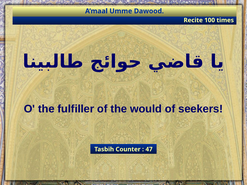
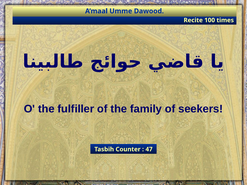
would: would -> family (146, 109)
